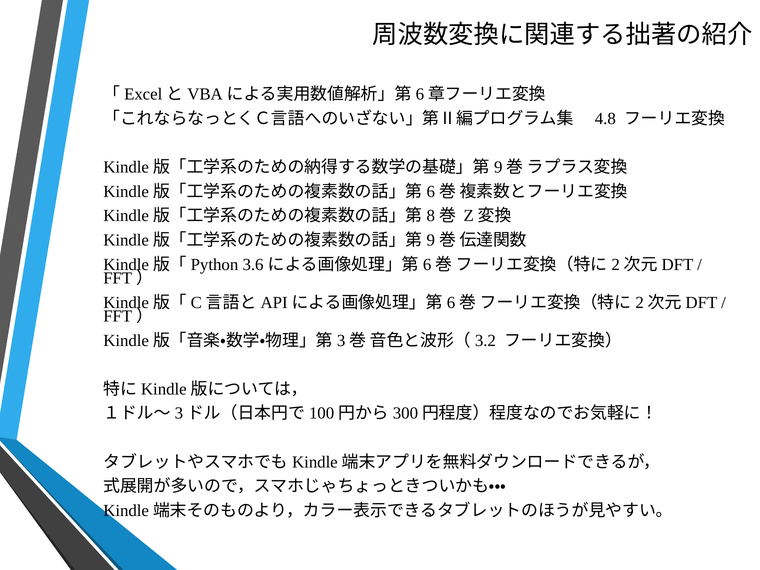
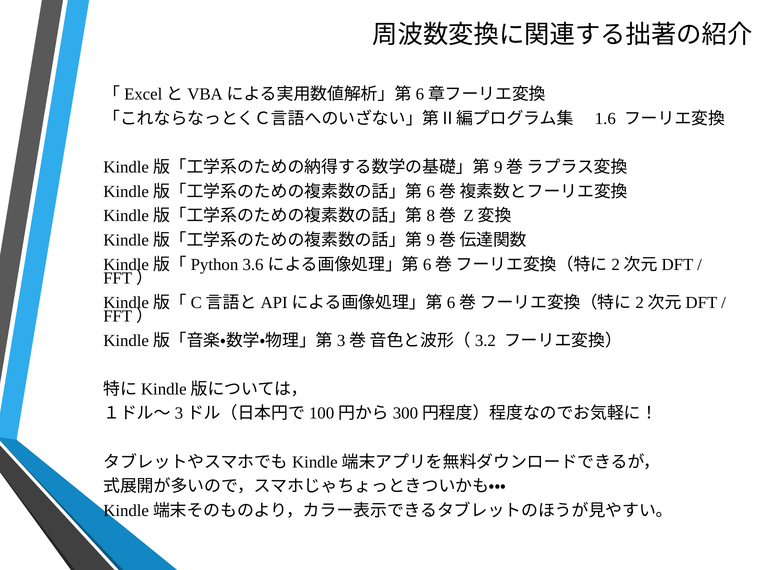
4.8: 4.8 -> 1.6 (605, 119)
